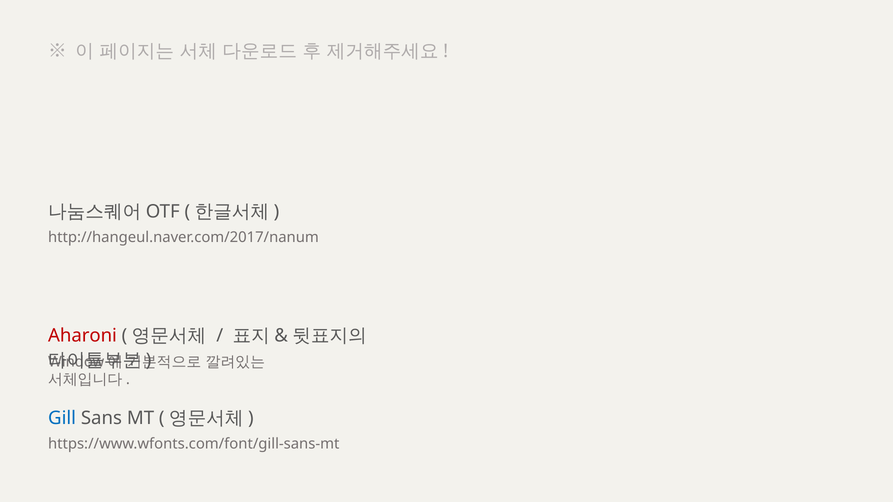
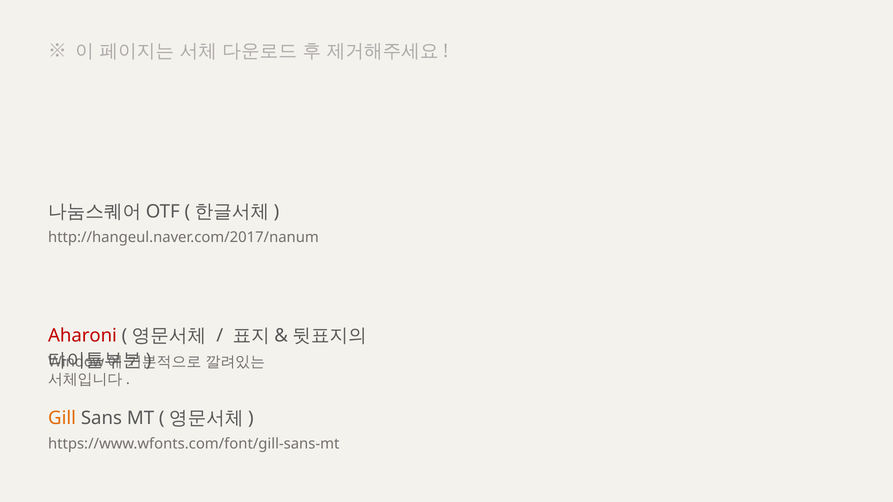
Gill colour: blue -> orange (62, 418)
